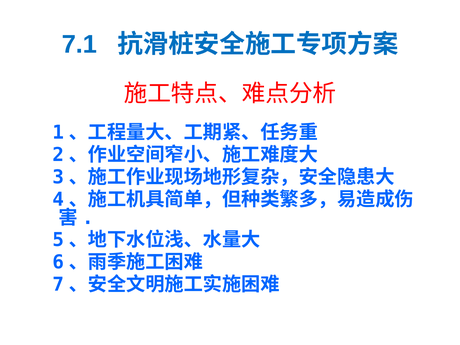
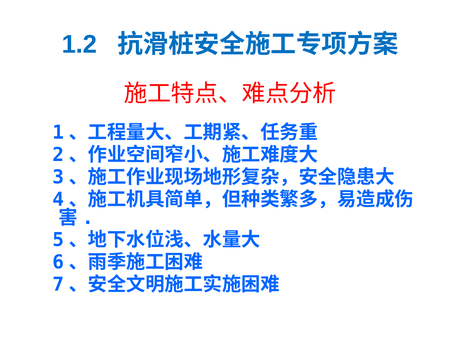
7.1: 7.1 -> 1.2 (79, 44)
